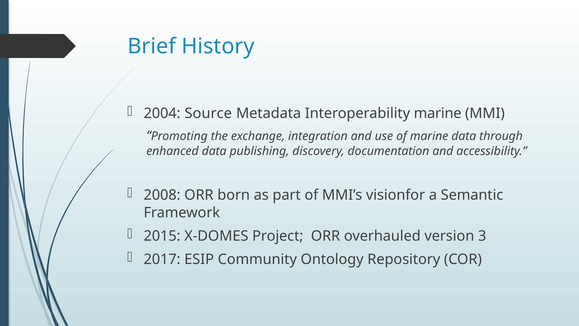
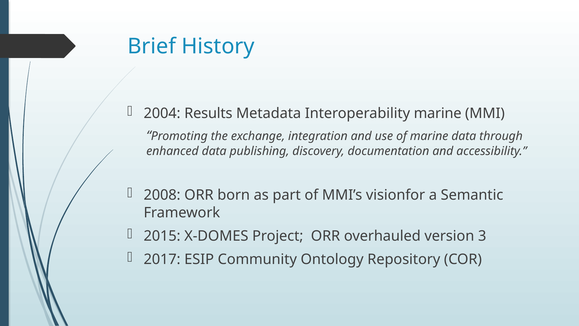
Source: Source -> Results (208, 113)
